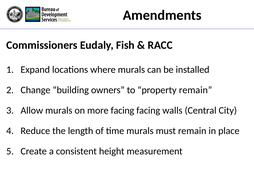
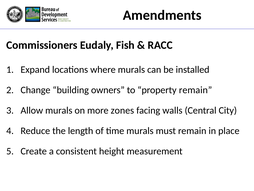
more facing: facing -> zones (122, 110)
